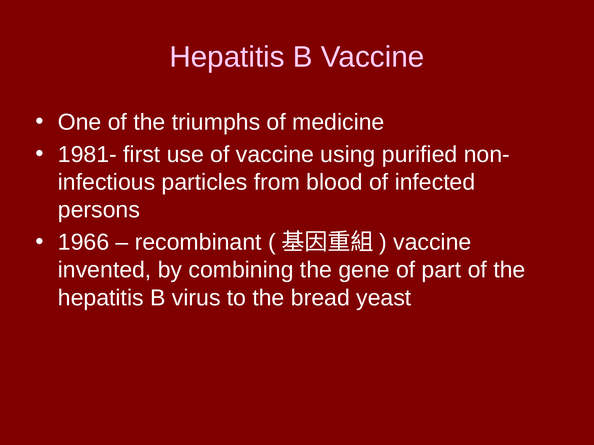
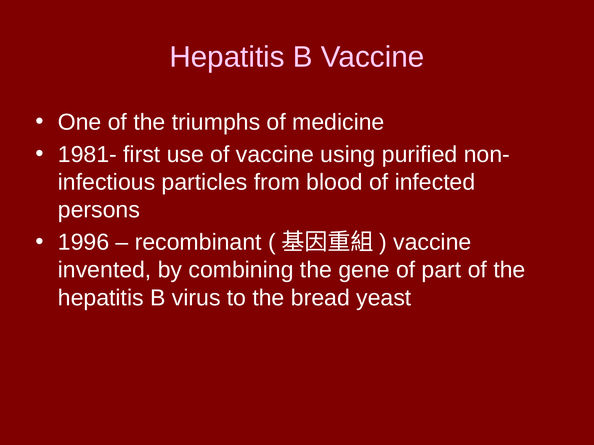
1966: 1966 -> 1996 (84, 243)
